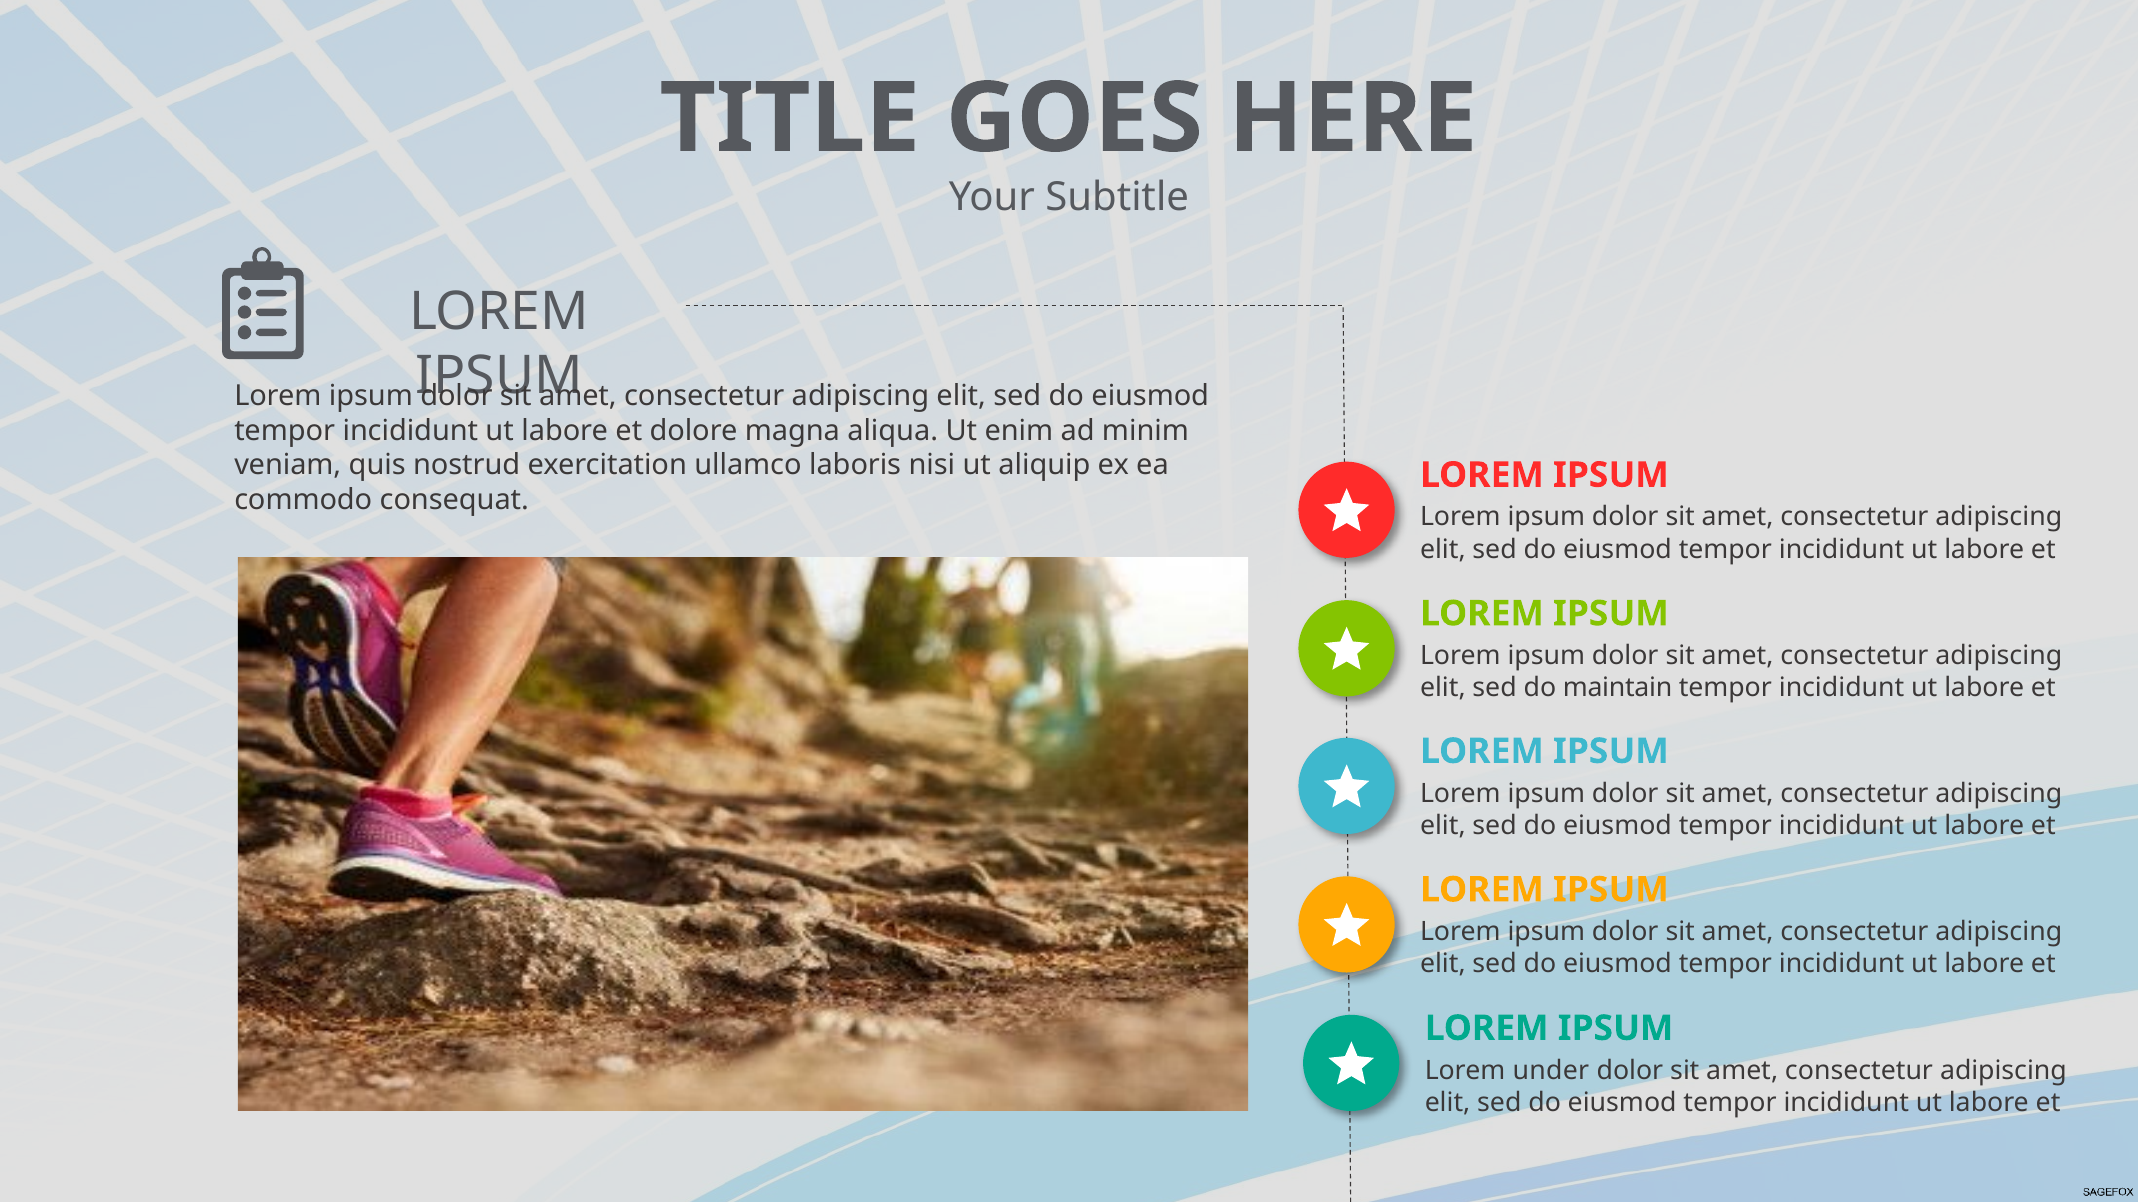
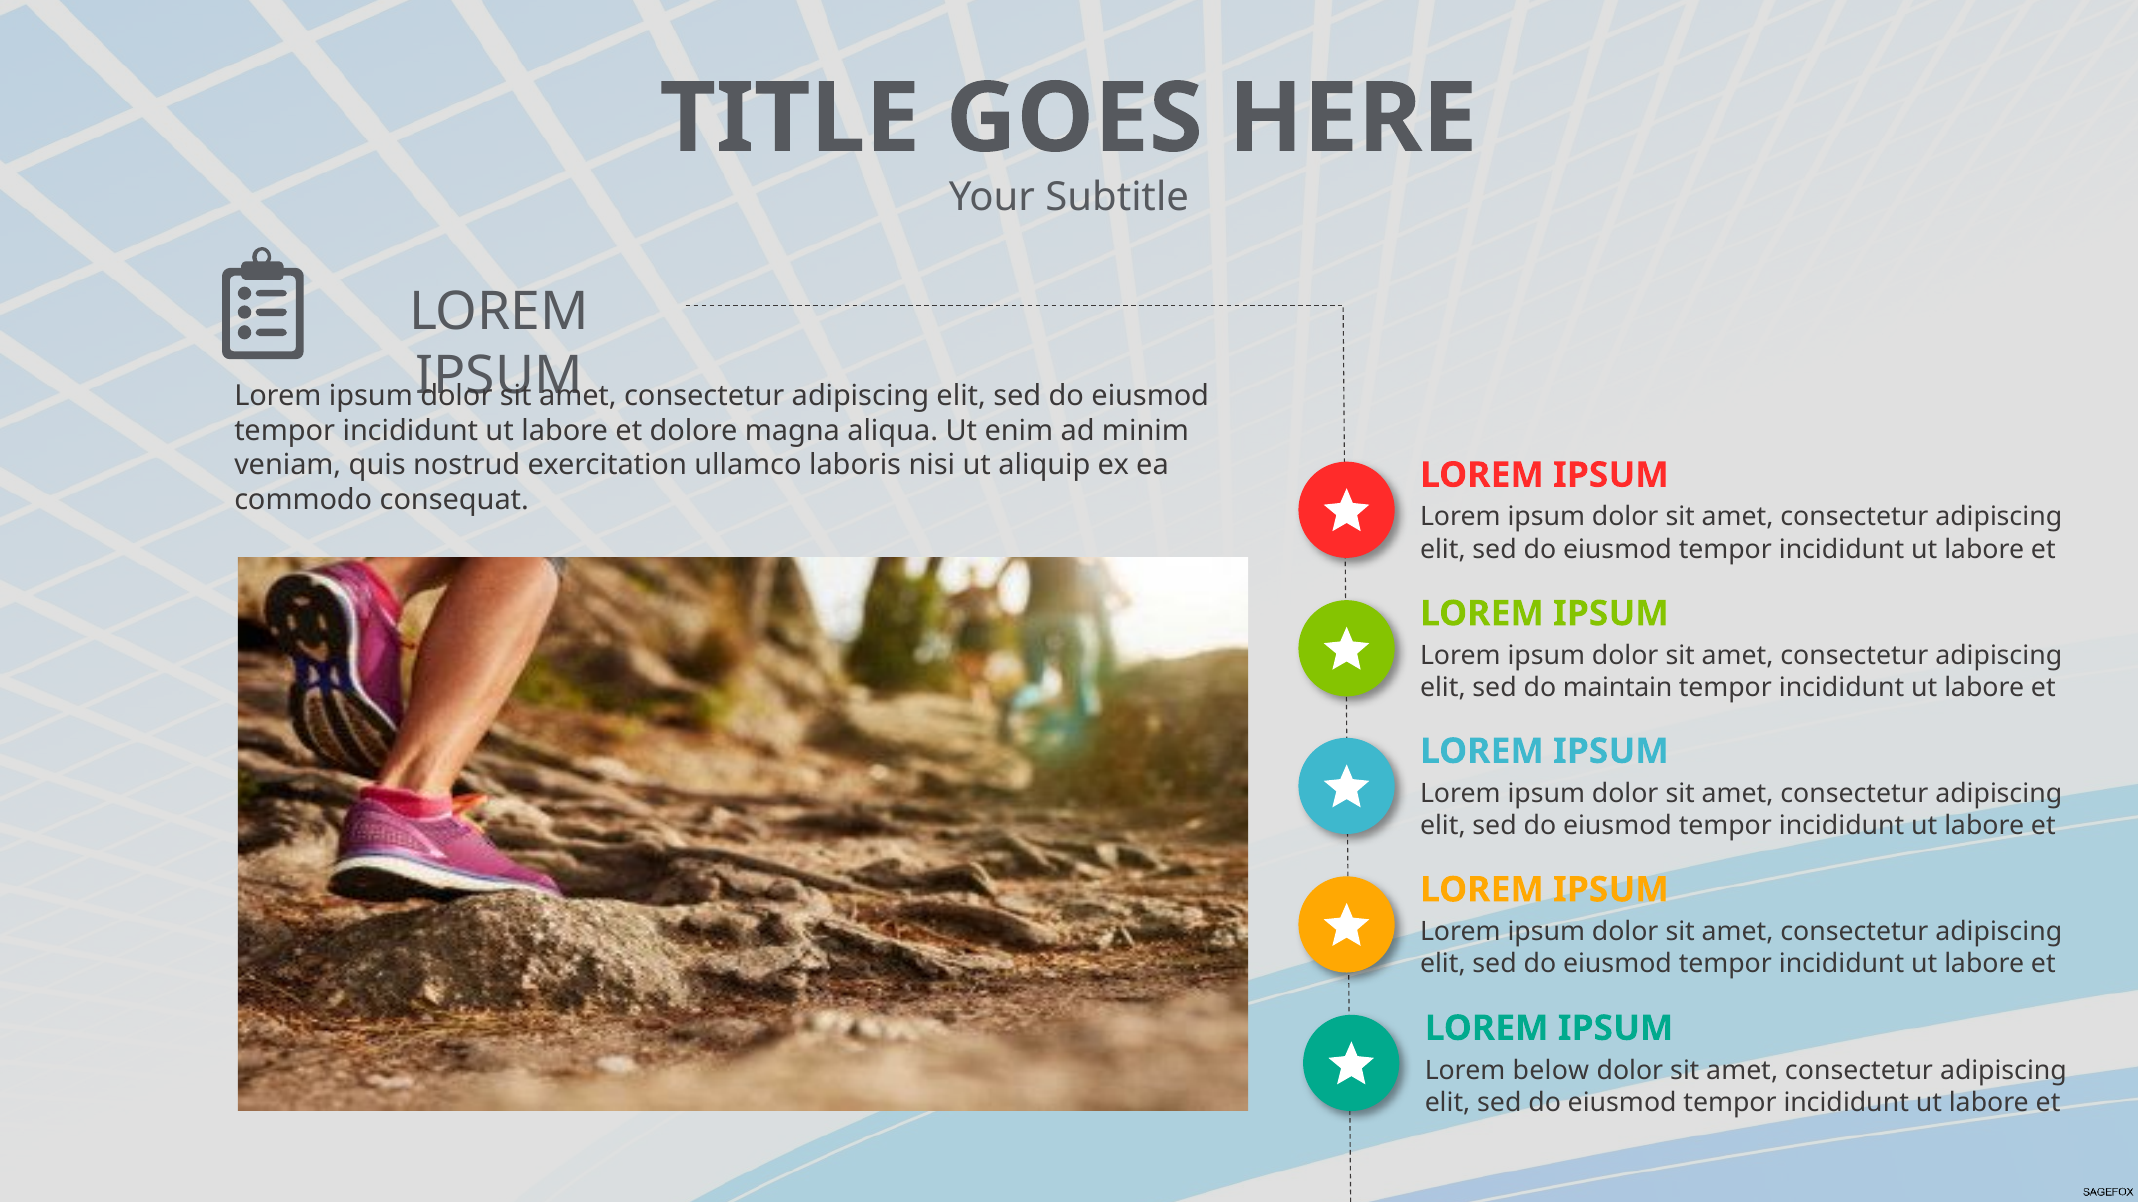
under: under -> below (1551, 1071)
